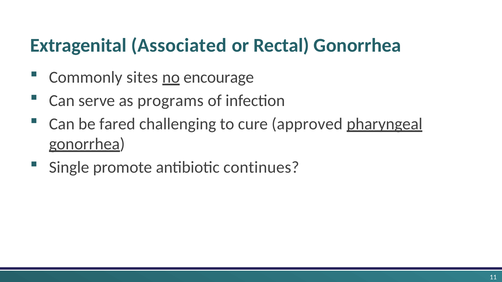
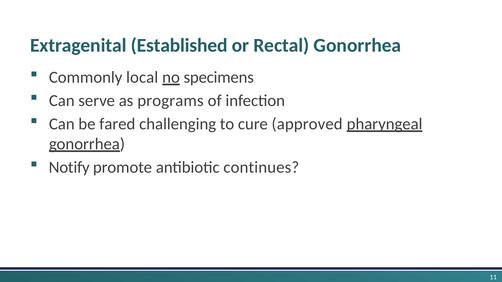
Associated: Associated -> Established (179, 46)
sites: sites -> local (142, 77)
encourage: encourage -> specimens (219, 77)
Single: Single -> Notify (69, 168)
